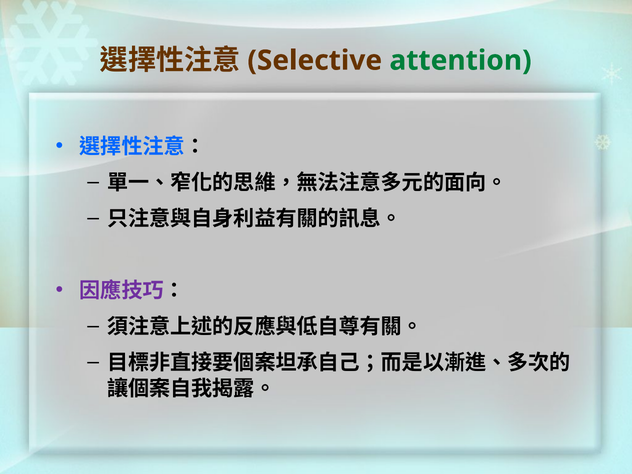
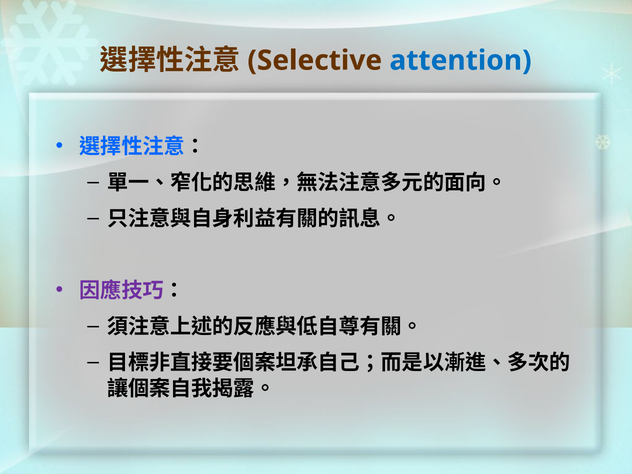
attention colour: green -> blue (461, 60)
